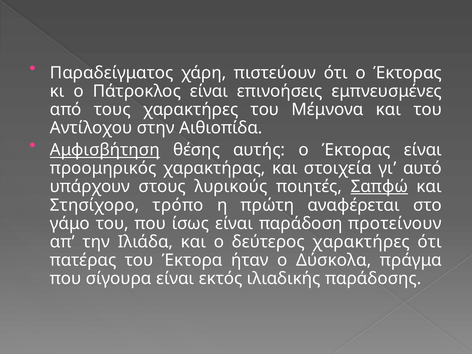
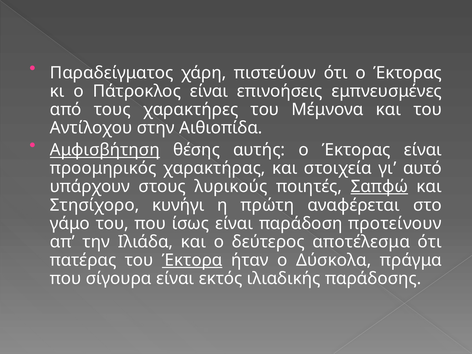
τρόπο: τρόπο -> κυνήγι (178, 205)
δεύτερος χαρακτήρες: χαρακτήρες -> αποτέλεσμα (361, 242)
Έκτορα underline: none -> present (192, 260)
